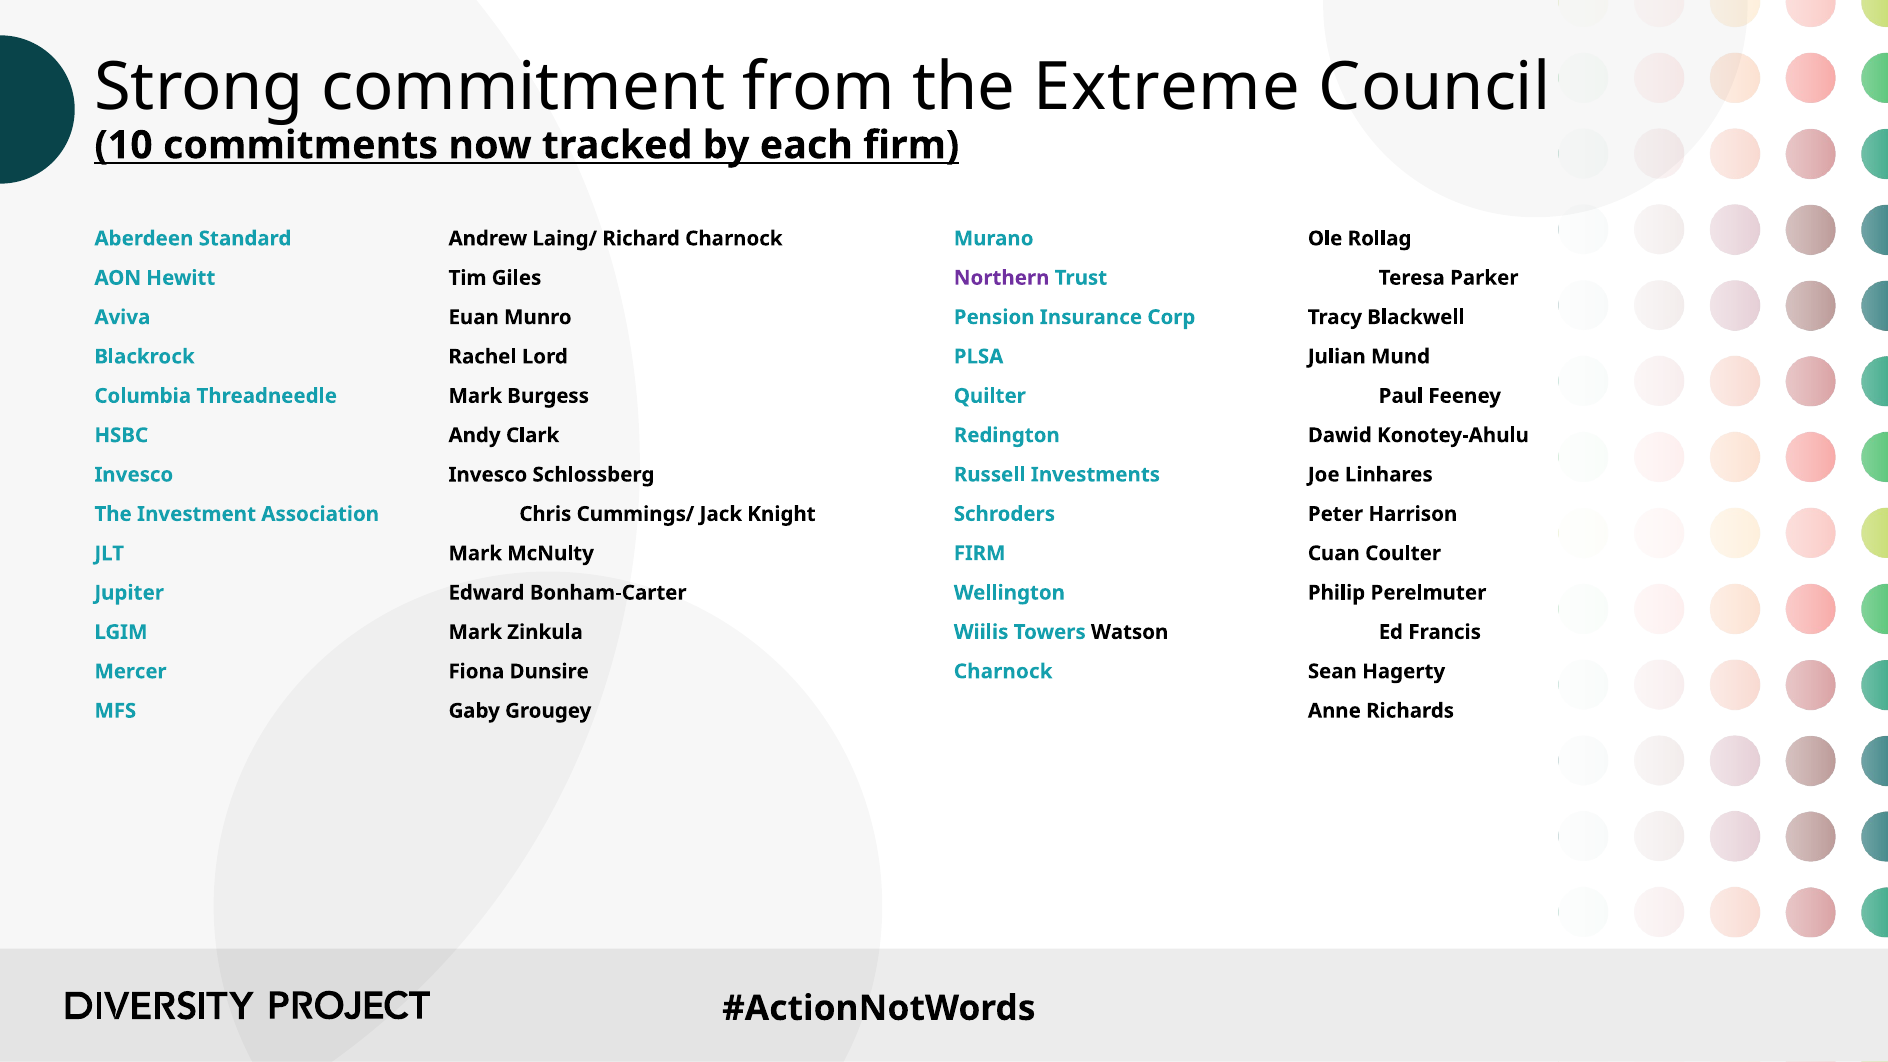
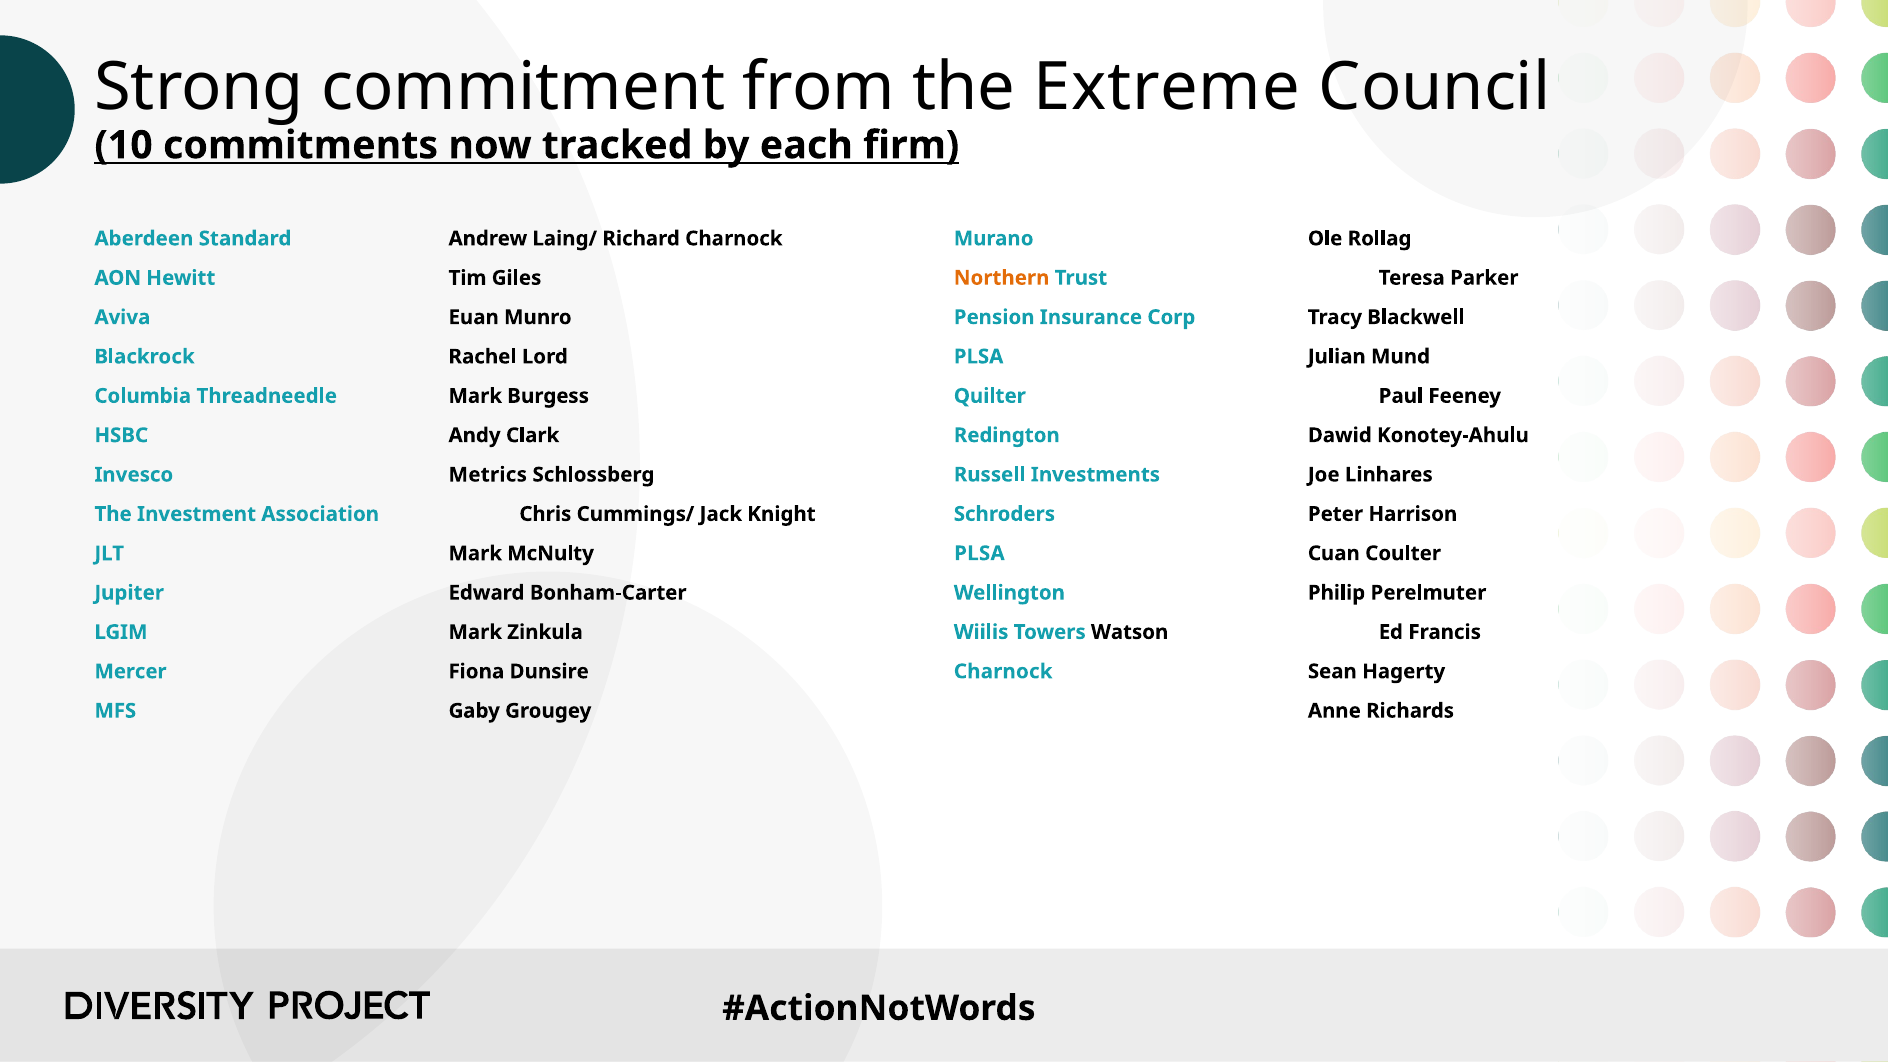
Northern colour: purple -> orange (1002, 278)
Invesco Invesco: Invesco -> Metrics (488, 475)
FIRM: FIRM -> PLSA (979, 554)
